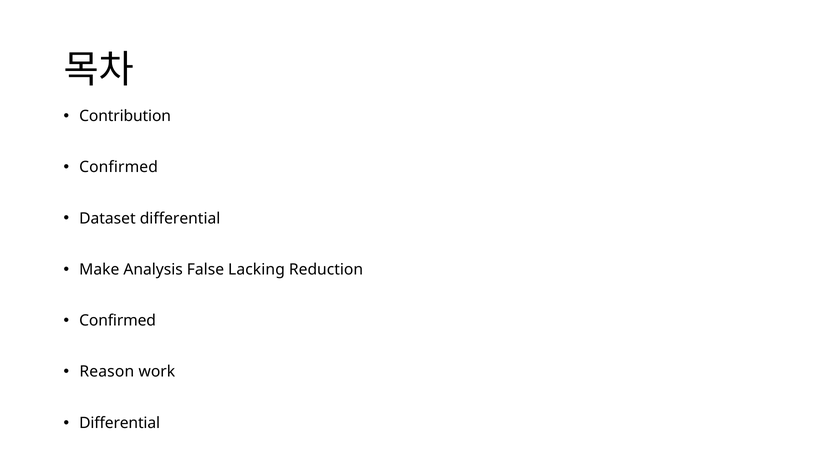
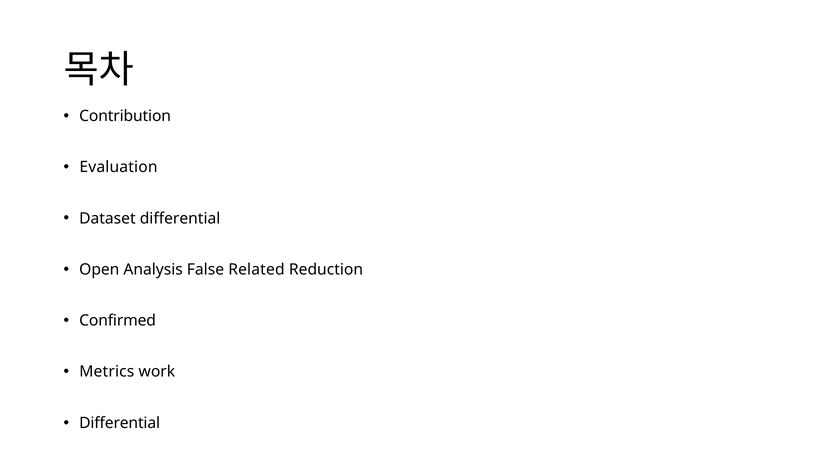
Confirmed: Confirmed -> Evaluation (119, 167)
Make: Make -> Open (99, 270)
Lacking: Lacking -> Related (256, 270)
Reason: Reason -> Metrics (107, 372)
